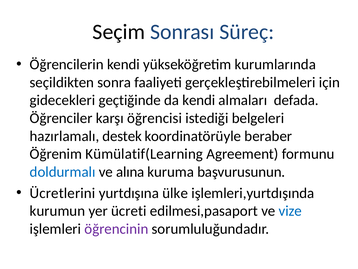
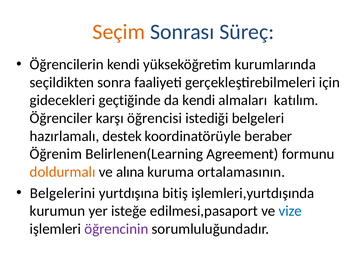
Seçim colour: black -> orange (119, 32)
defada: defada -> katılım (296, 100)
Kümülatif(Learning: Kümülatif(Learning -> Belirlenen(Learning (144, 154)
doldurmalı colour: blue -> orange (63, 172)
başvurusunun: başvurusunun -> ortalamasının (241, 172)
Ücretlerini: Ücretlerini -> Belgelerini (63, 193)
ülke: ülke -> bitiş (175, 193)
ücreti: ücreti -> isteğe (129, 211)
